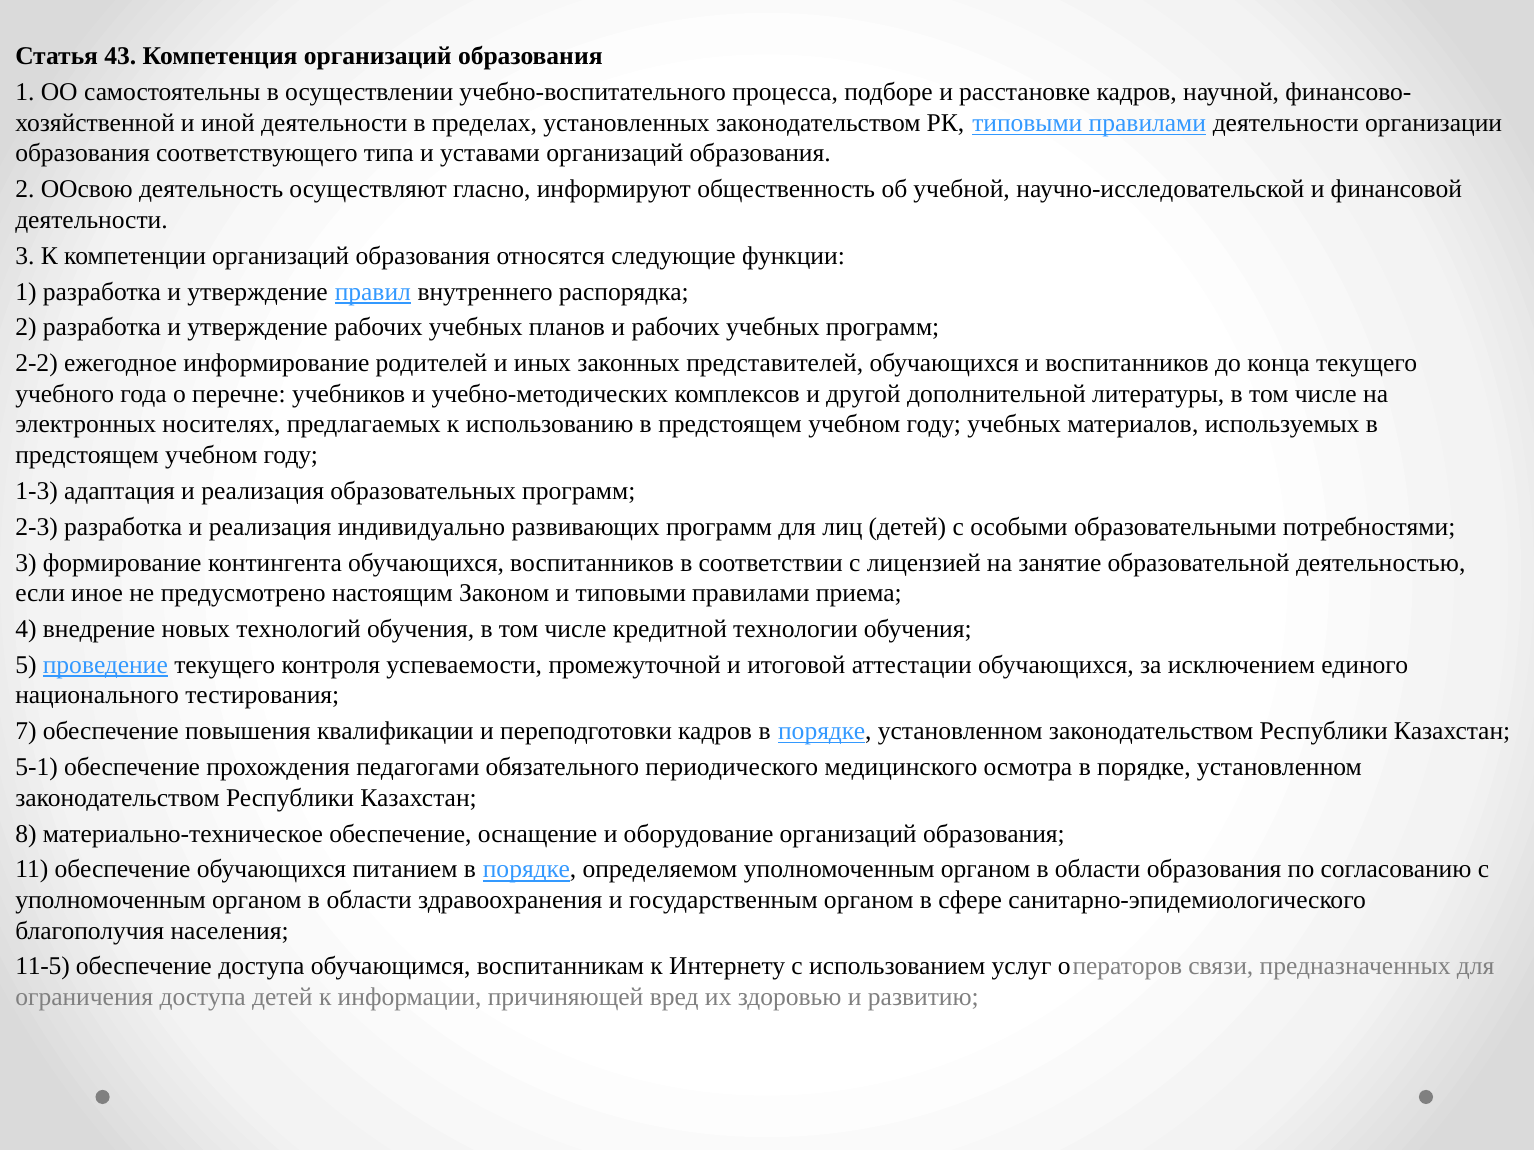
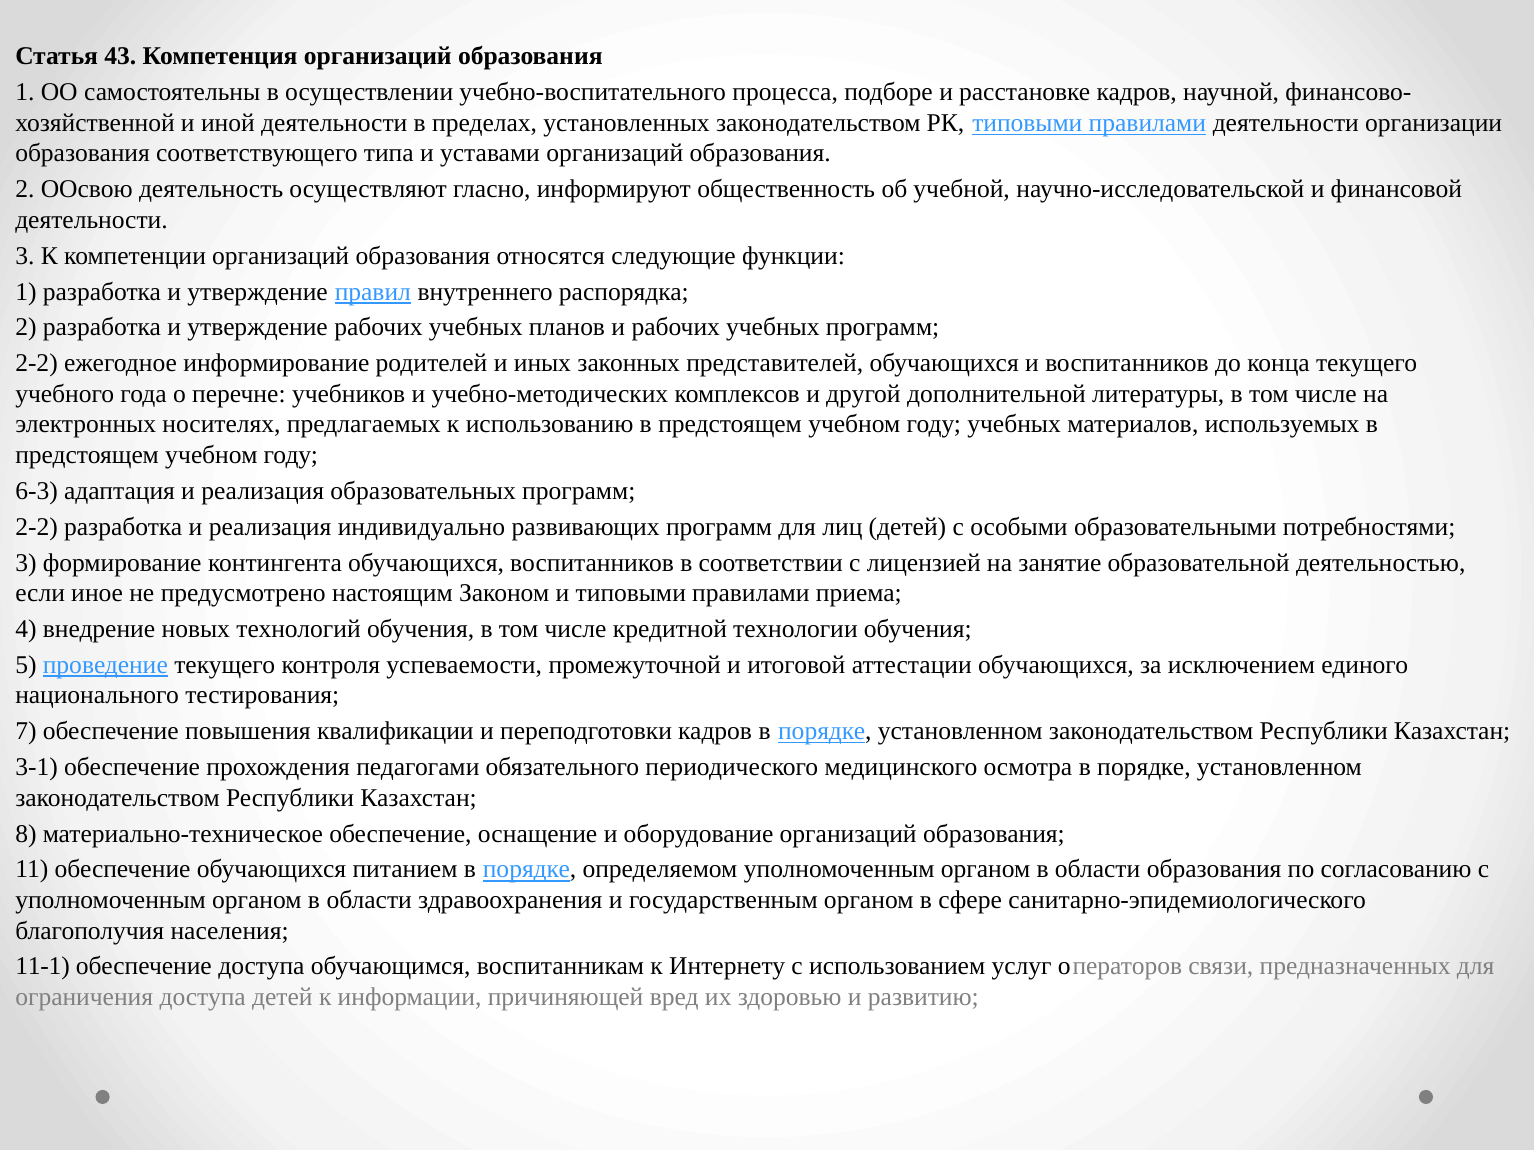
1-3: 1-3 -> 6-3 (37, 491)
2-3: 2-3 -> 2-2 (37, 527)
5-1: 5-1 -> 3-1 (37, 767)
11-5: 11-5 -> 11-1 (43, 967)
